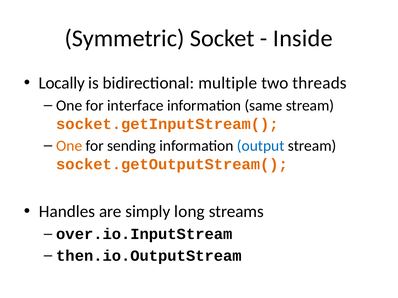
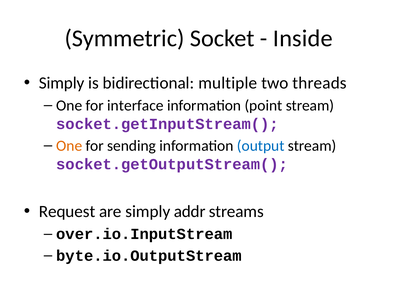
Locally: Locally -> Simply (62, 83)
same: same -> point (263, 106)
socket.getInputStream( colour: orange -> purple (167, 124)
socket.getOutputStream( colour: orange -> purple (172, 165)
Handles: Handles -> Request (67, 212)
long: long -> addr (190, 212)
then.io.OutputStream: then.io.OutputStream -> byte.io.OutputStream (149, 256)
